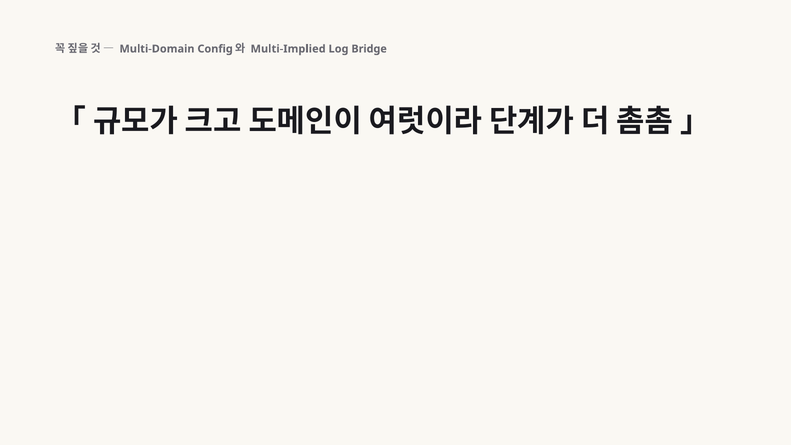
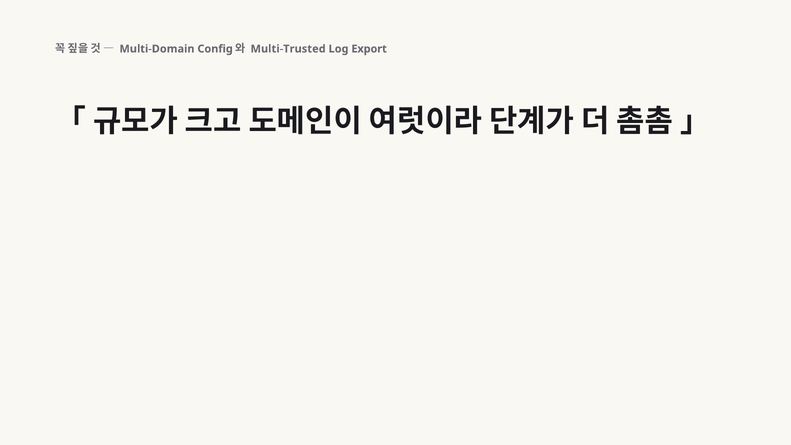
Multi-Implied: Multi-Implied -> Multi-Trusted (288, 49)
Bridge: Bridge -> Export (369, 49)
